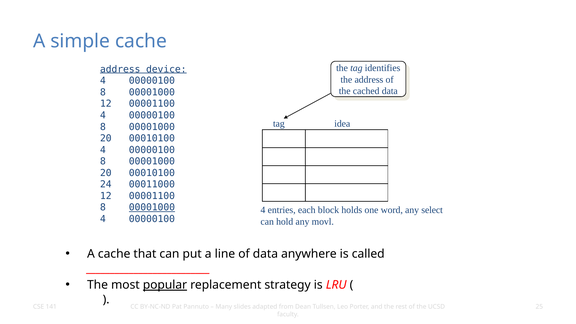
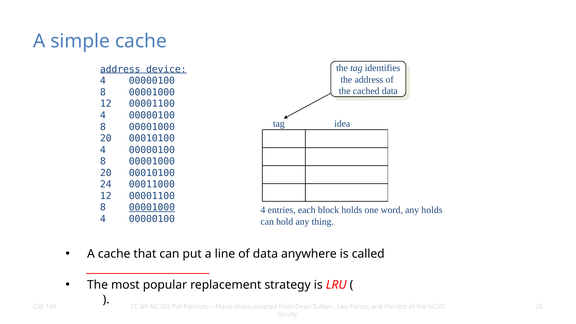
any select: select -> holds (432, 210)
movl: movl -> thing (323, 222)
popular underline: present -> none (165, 285)
